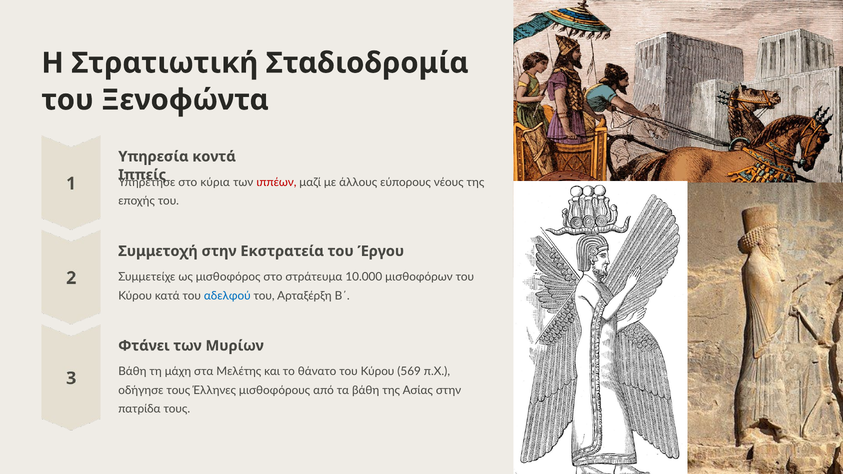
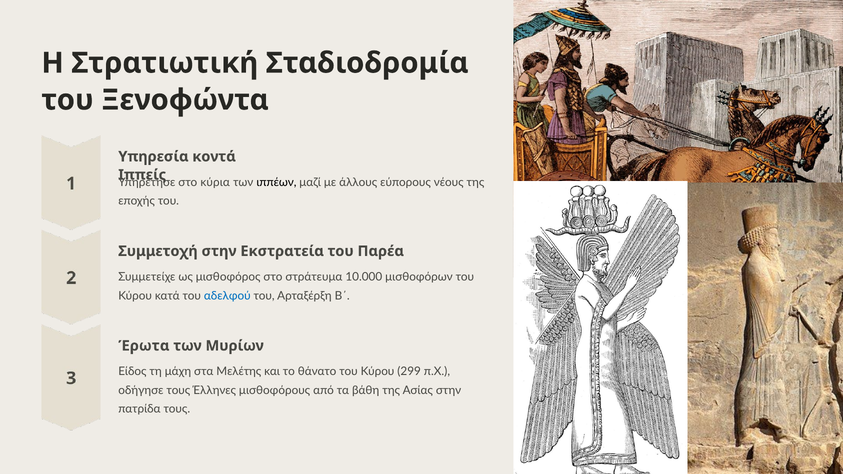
ιππέων colour: red -> black (276, 182)
Έργου: Έργου -> Παρέα (381, 251)
Φτάνει: Φτάνει -> Έρωτα (144, 346)
Βάθη: Βάθη -> Είδος (132, 372)
569: 569 -> 299 (409, 372)
